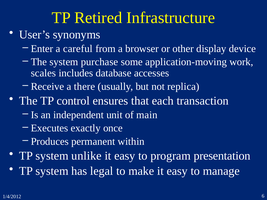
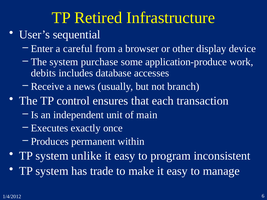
synonyms: synonyms -> sequential (77, 35)
application-moving: application-moving -> application-produce (186, 62)
scales: scales -> debits (43, 73)
there: there -> news (85, 86)
replica: replica -> branch (183, 86)
presentation: presentation -> inconsistent (222, 156)
legal: legal -> trade (102, 171)
